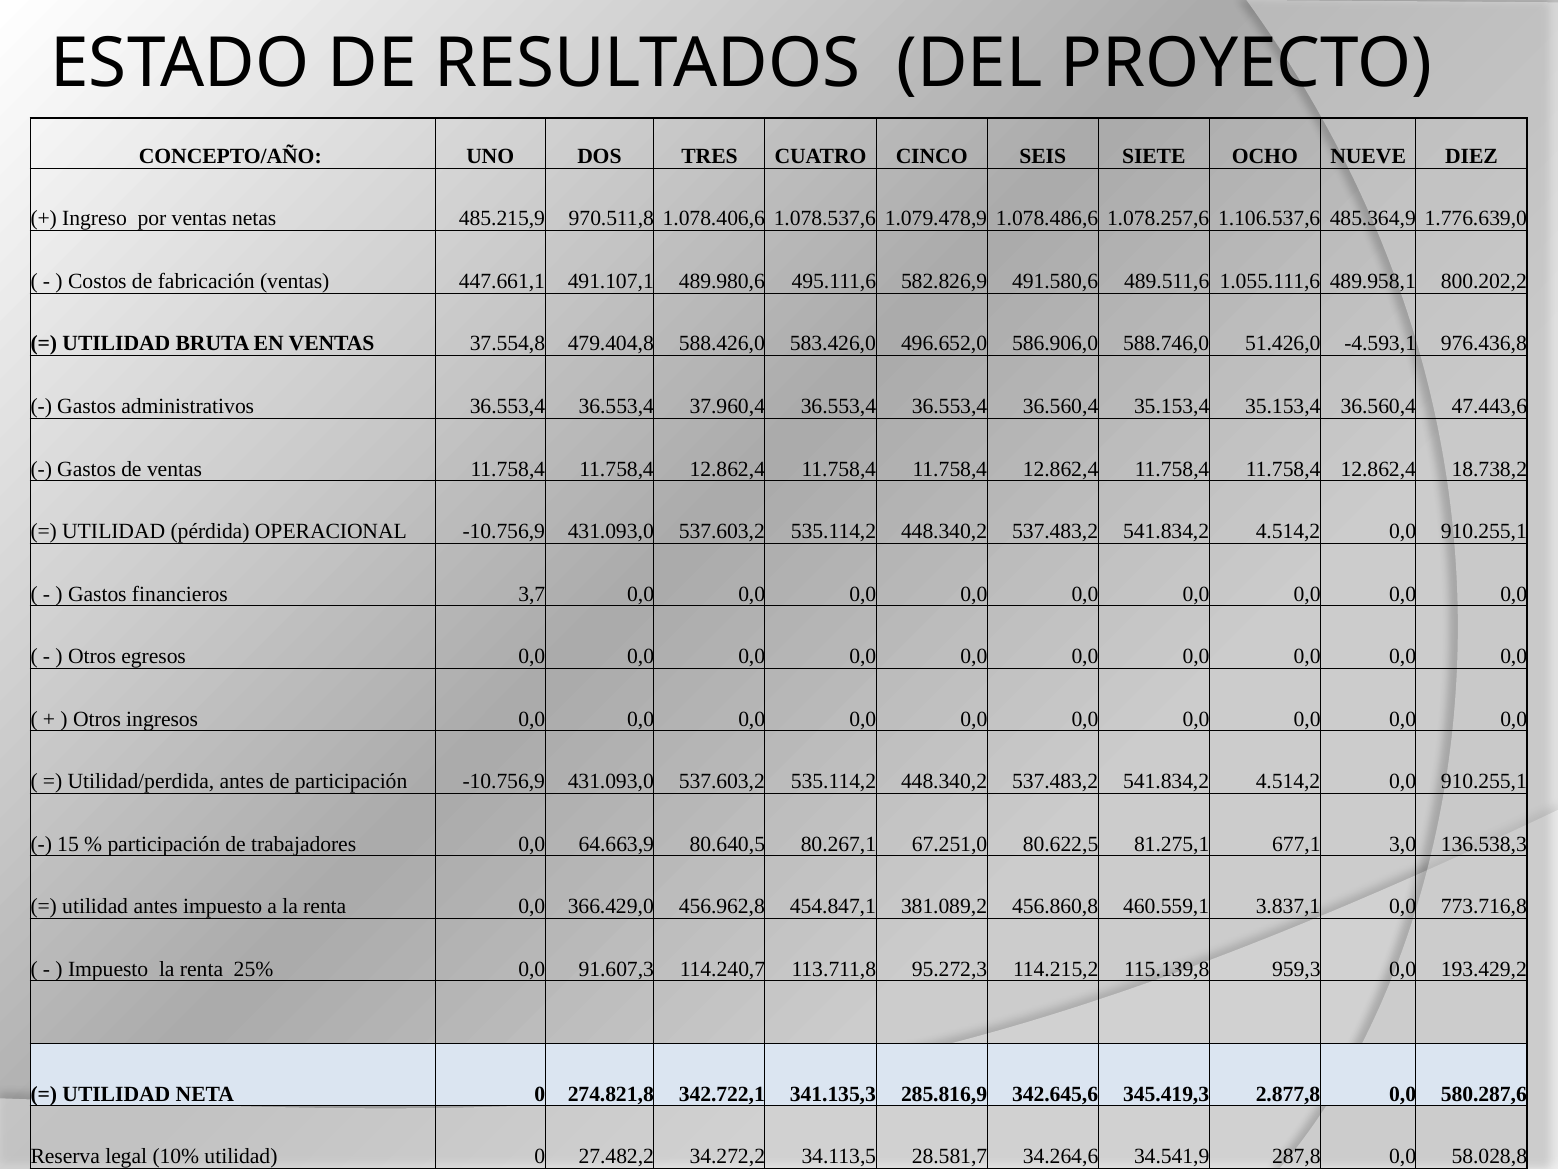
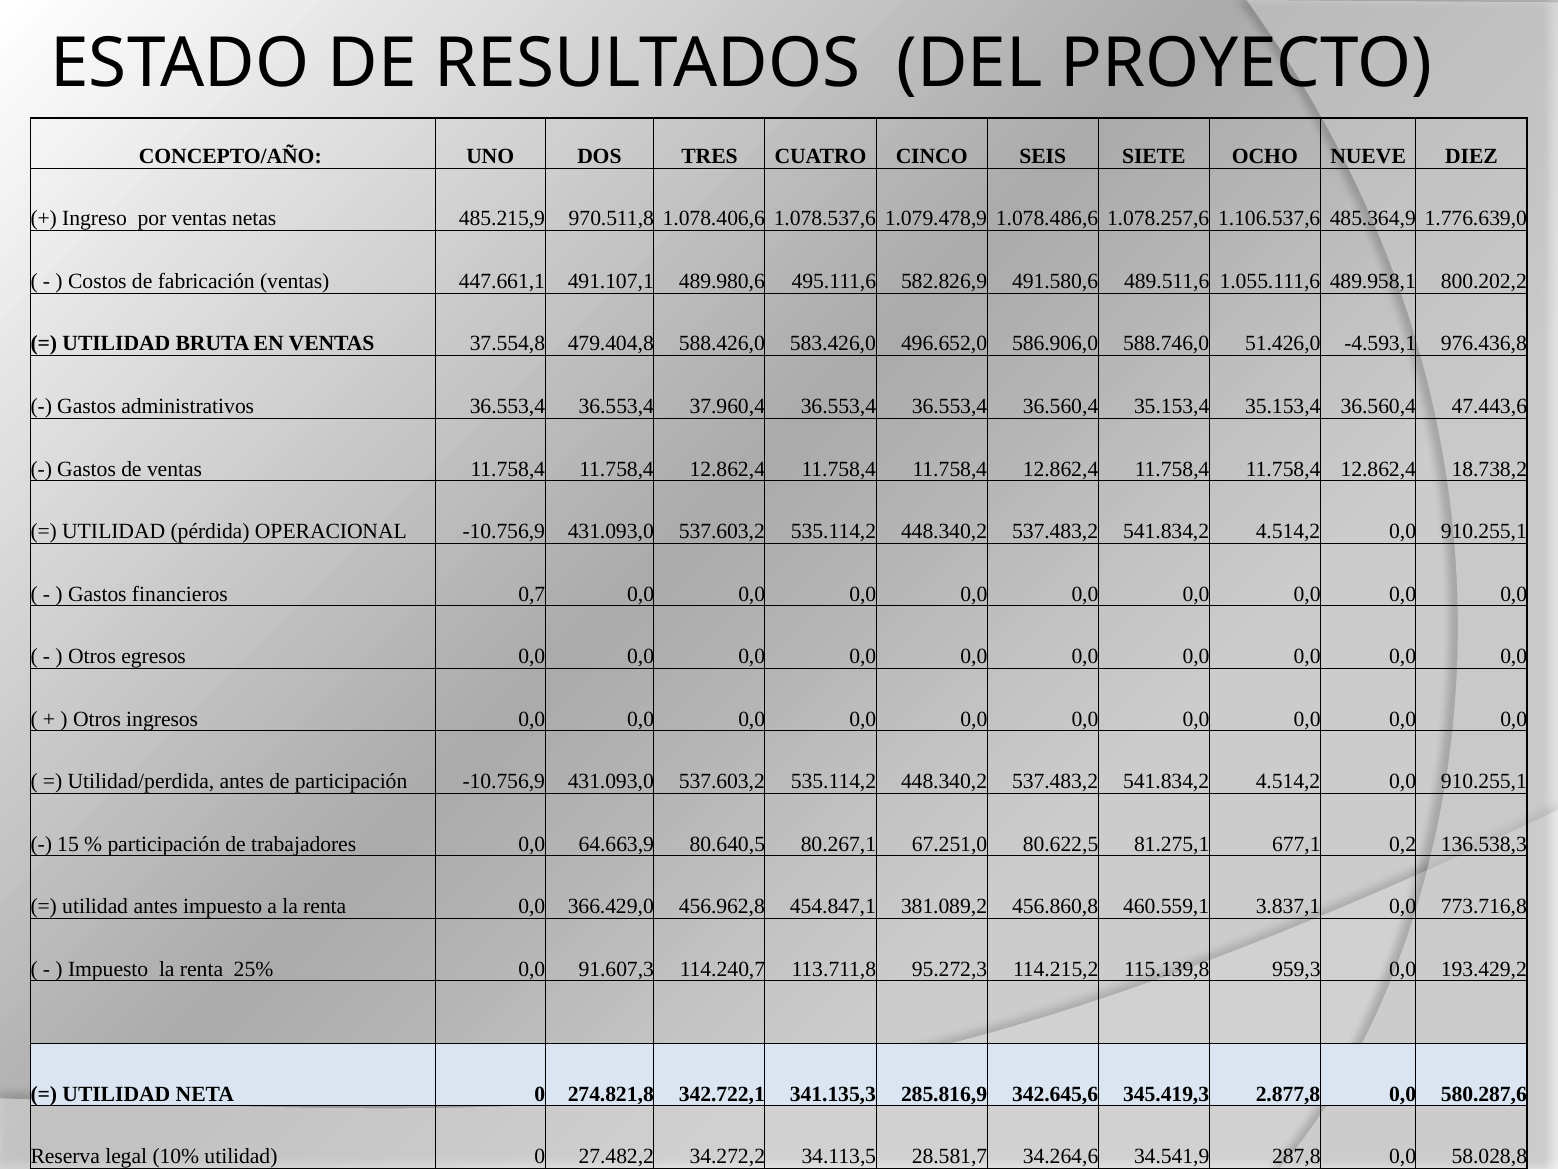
3,7: 3,7 -> 0,7 (532, 594)
3,0: 3,0 -> 0,2 (1403, 844)
